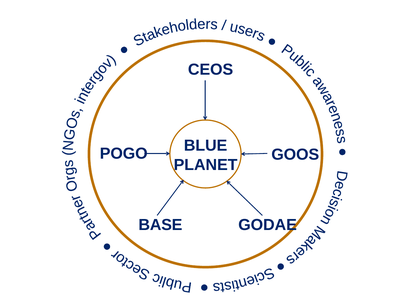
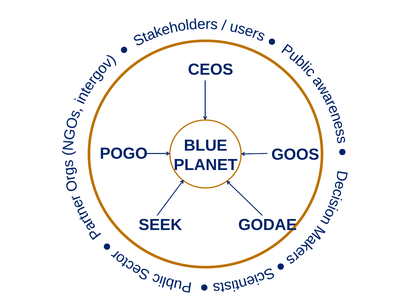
BASE: BASE -> SEEK (160, 225)
